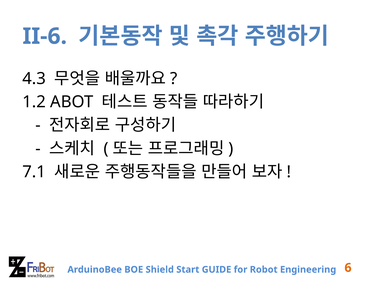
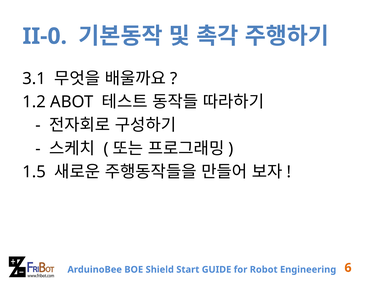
II-6: II-6 -> II-0 (45, 36)
4.3: 4.3 -> 3.1 (34, 78)
7.1: 7.1 -> 1.5 (34, 172)
